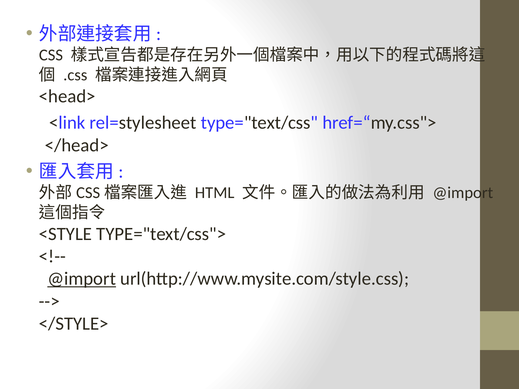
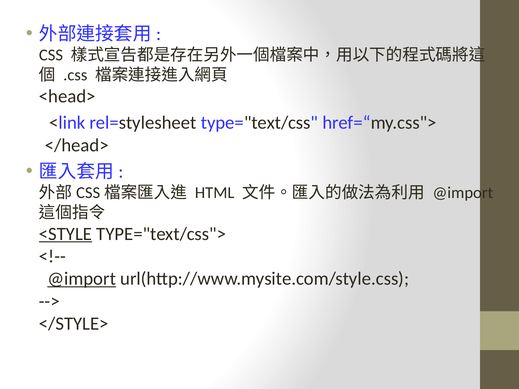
<STYLE underline: none -> present (66, 234)
